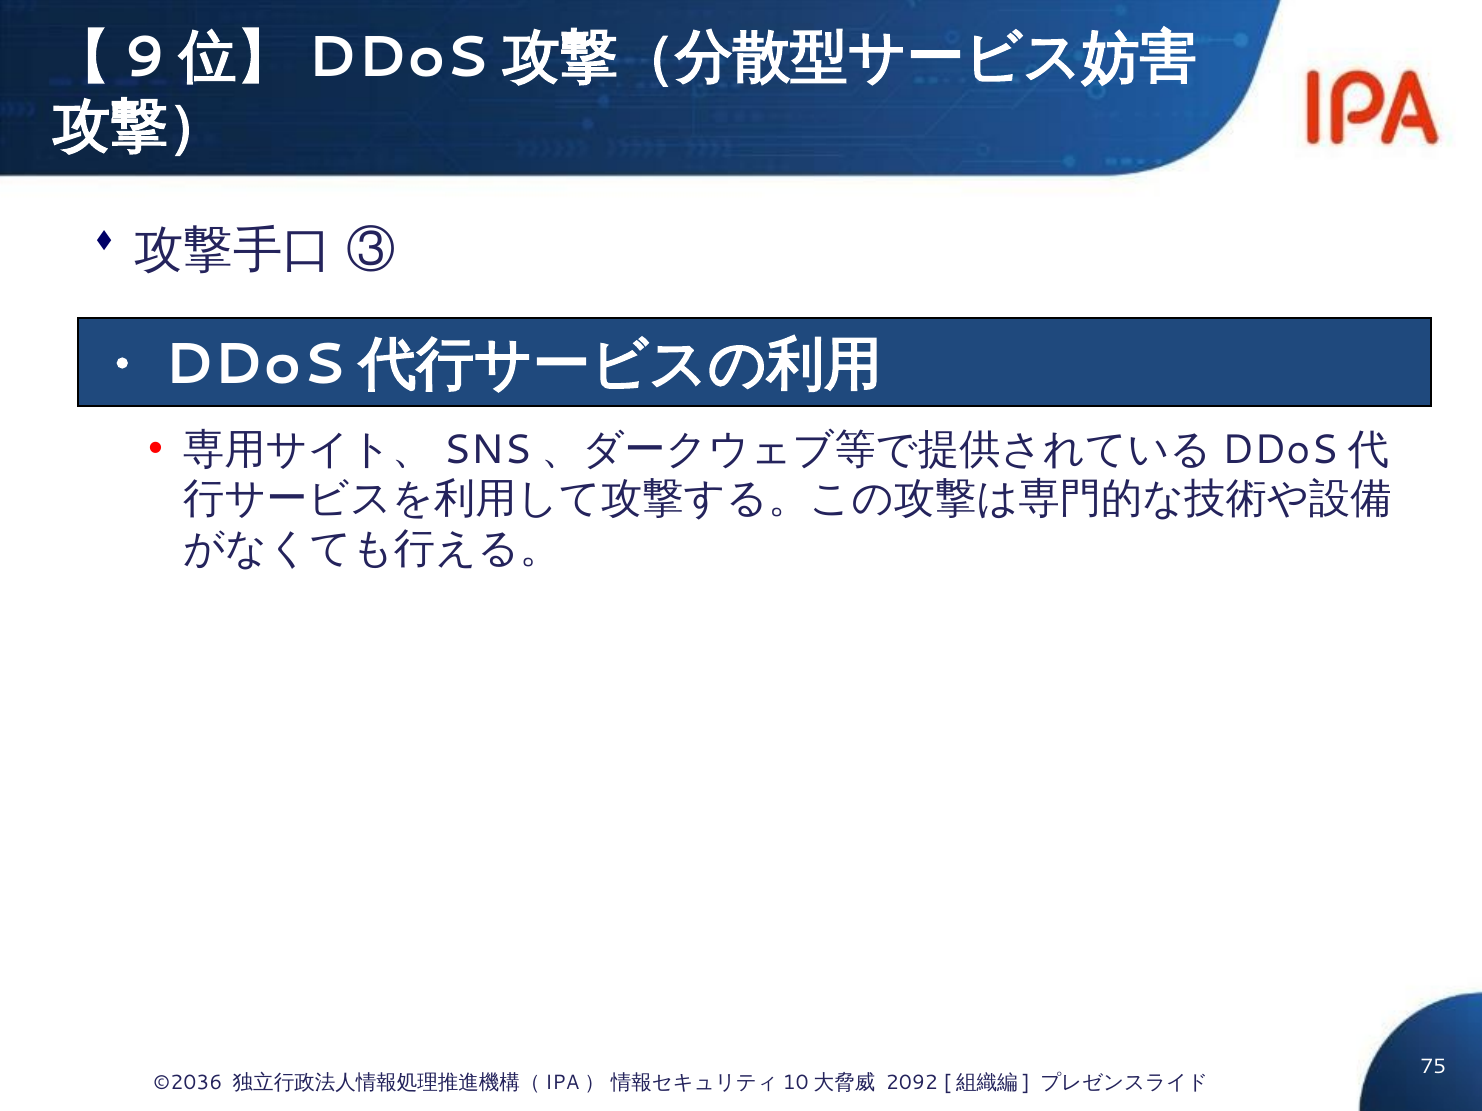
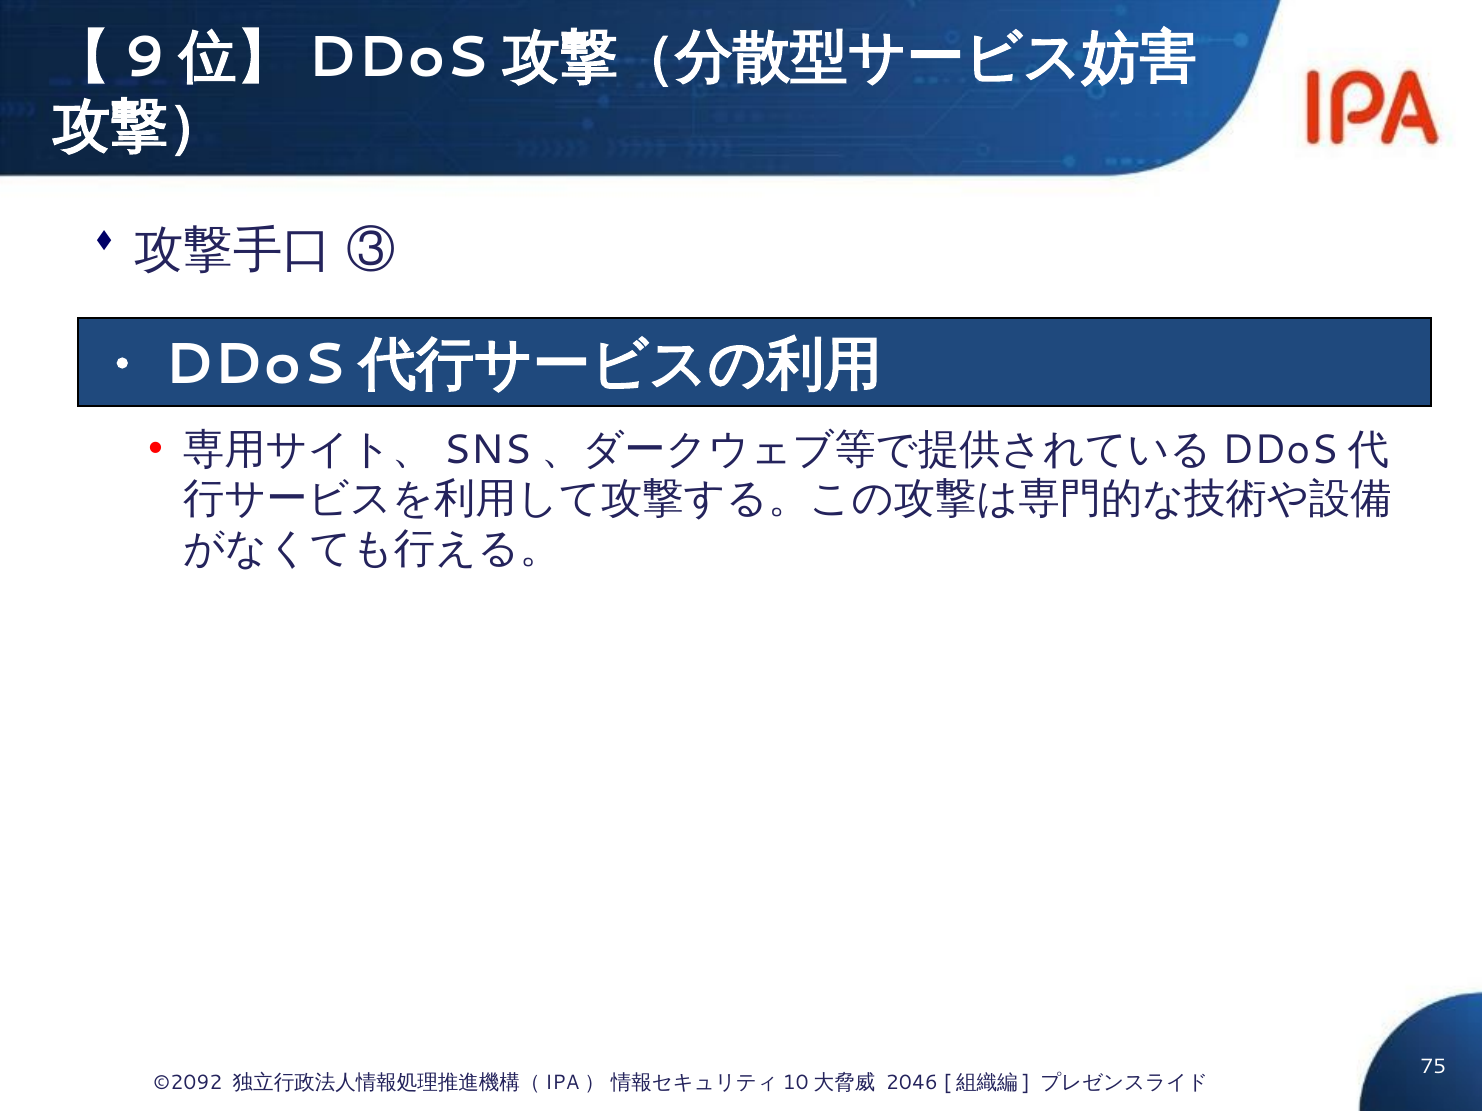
©2036: ©2036 -> ©2092 (188, 1083)
2092: 2092 -> 2046 (912, 1083)
